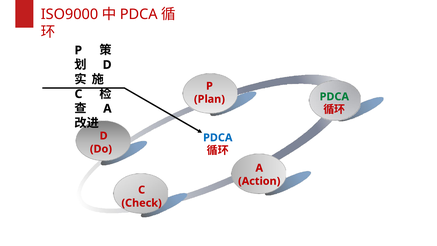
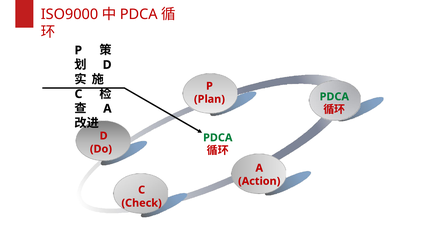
PDCA colour: blue -> green (218, 138)
